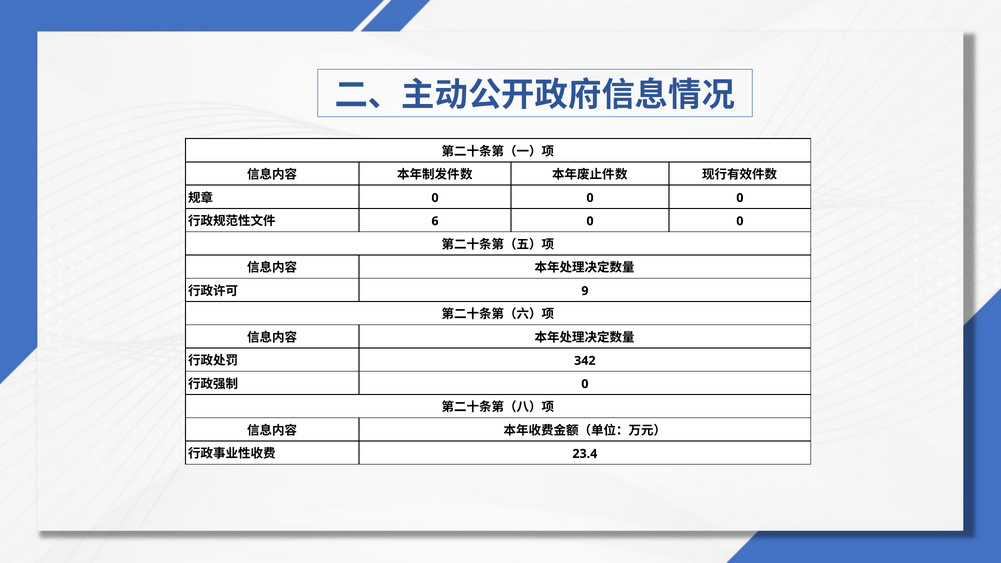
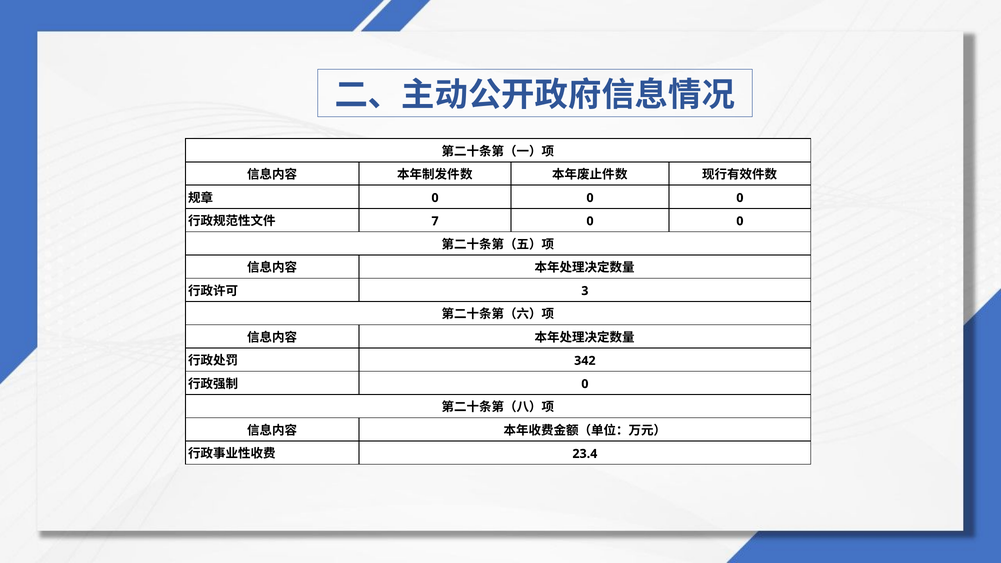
6: 6 -> 7 (435, 221)
9: 9 -> 3 (585, 291)
